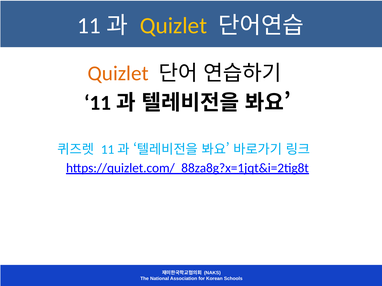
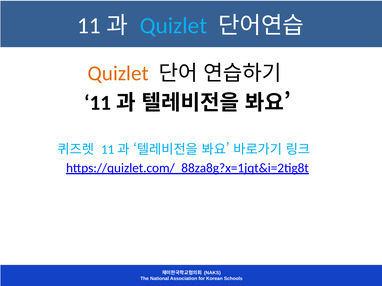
Quizlet colour: yellow -> light blue (174, 26)
